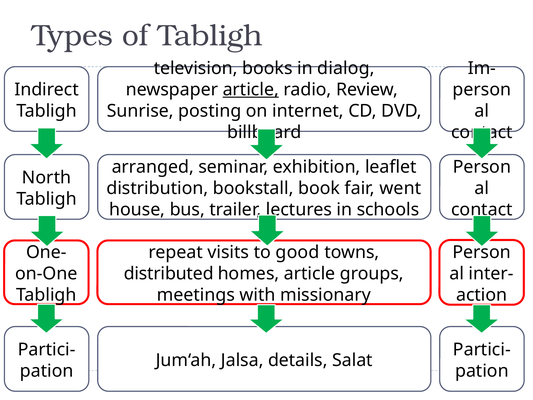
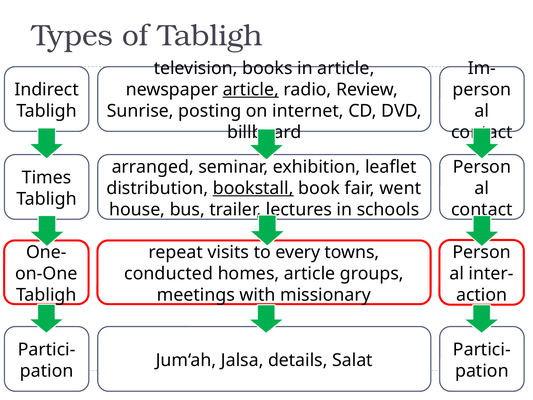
in dialog: dialog -> article (346, 68)
North: North -> Times (47, 177)
bookstall underline: none -> present (253, 188)
good: good -> every (298, 252)
distributed: distributed -> conducted (169, 273)
